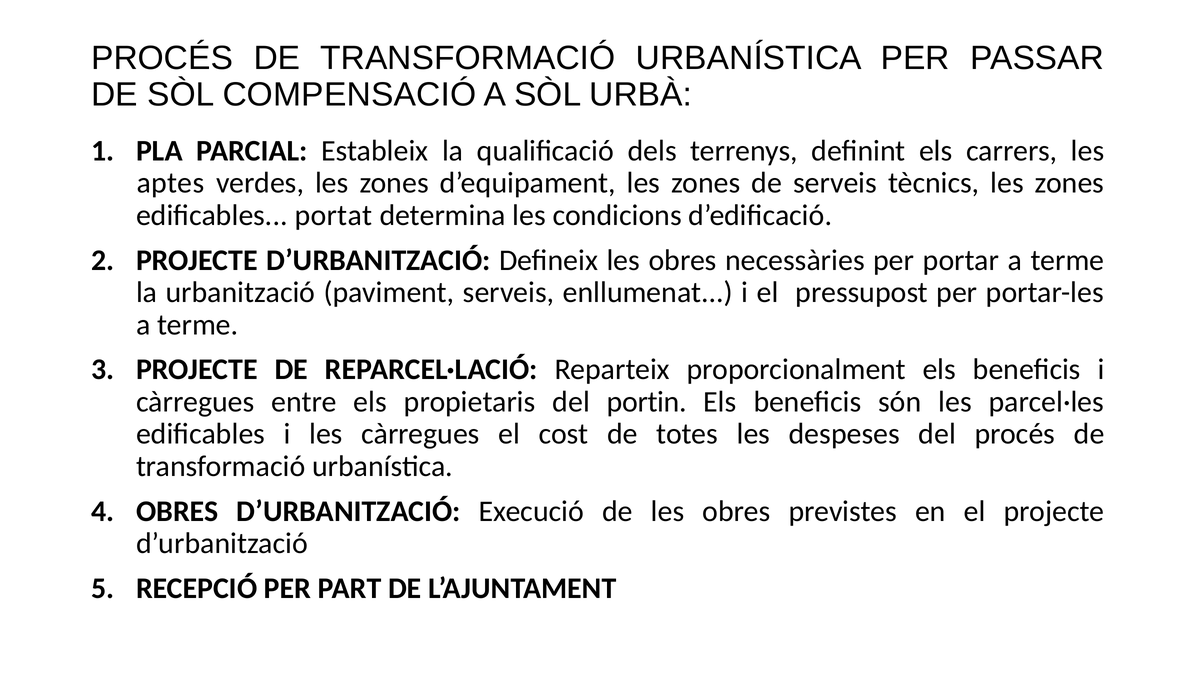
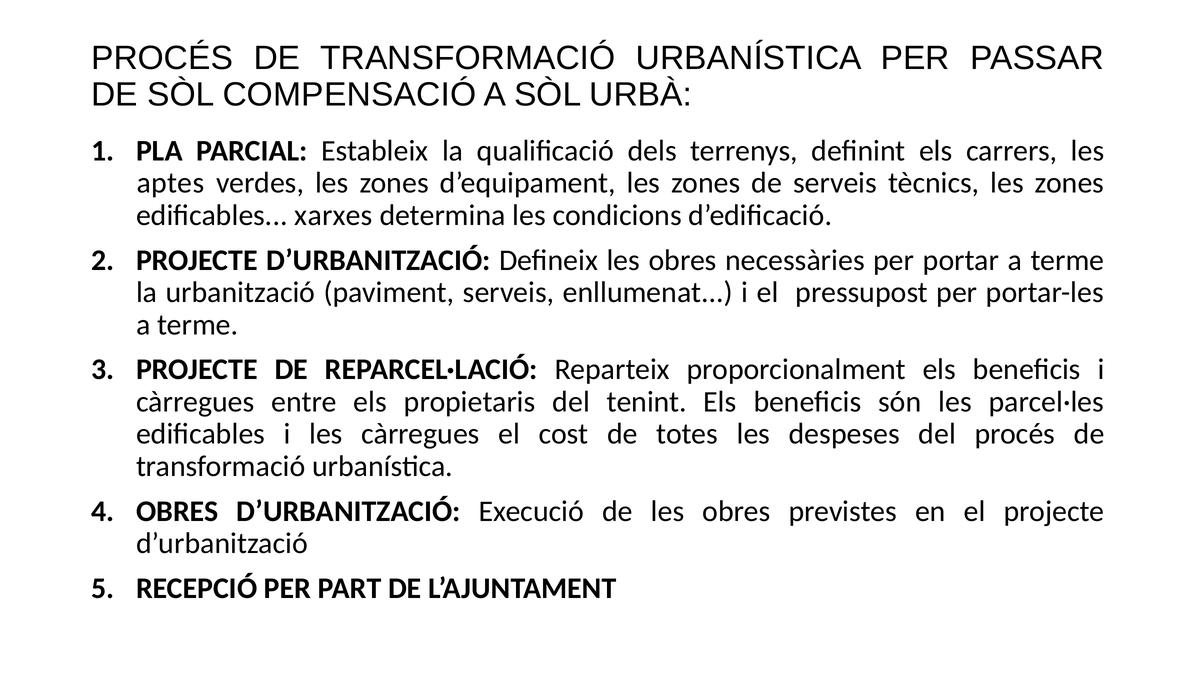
portat: portat -> xarxes (333, 215)
portin: portin -> tenint (647, 402)
